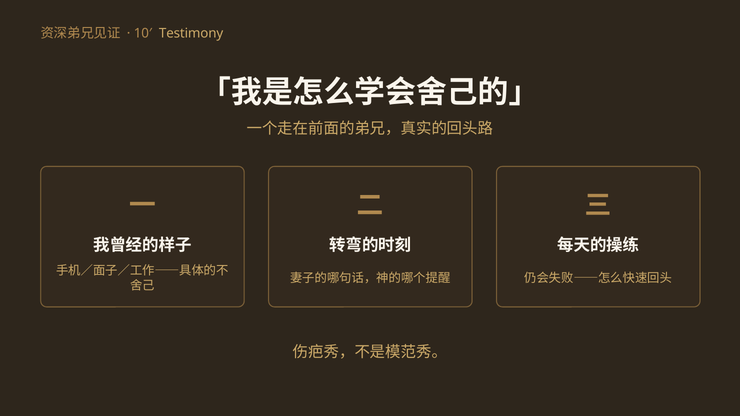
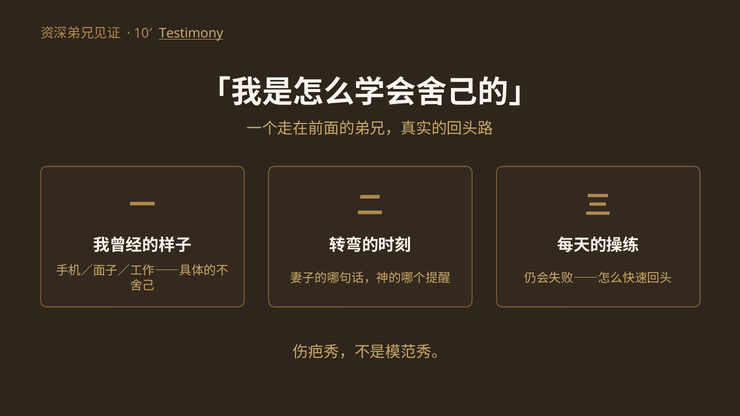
Testimony underline: none -> present (191, 33)
